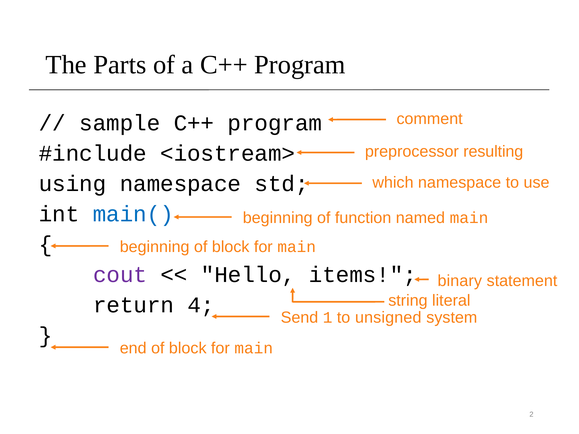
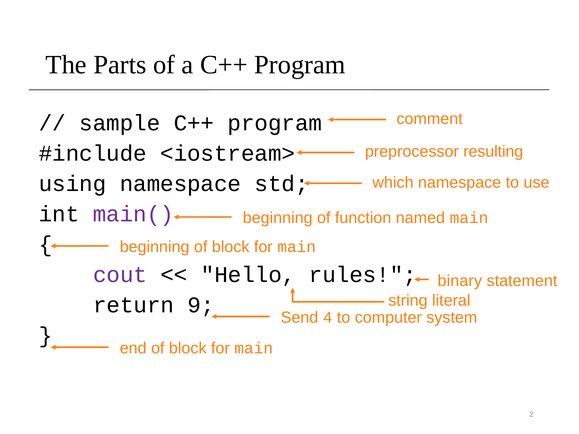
main( colour: blue -> purple (133, 214)
items: items -> rules (363, 275)
4: 4 -> 9 (201, 305)
1: 1 -> 4 (328, 318)
unsigned: unsigned -> computer (388, 318)
